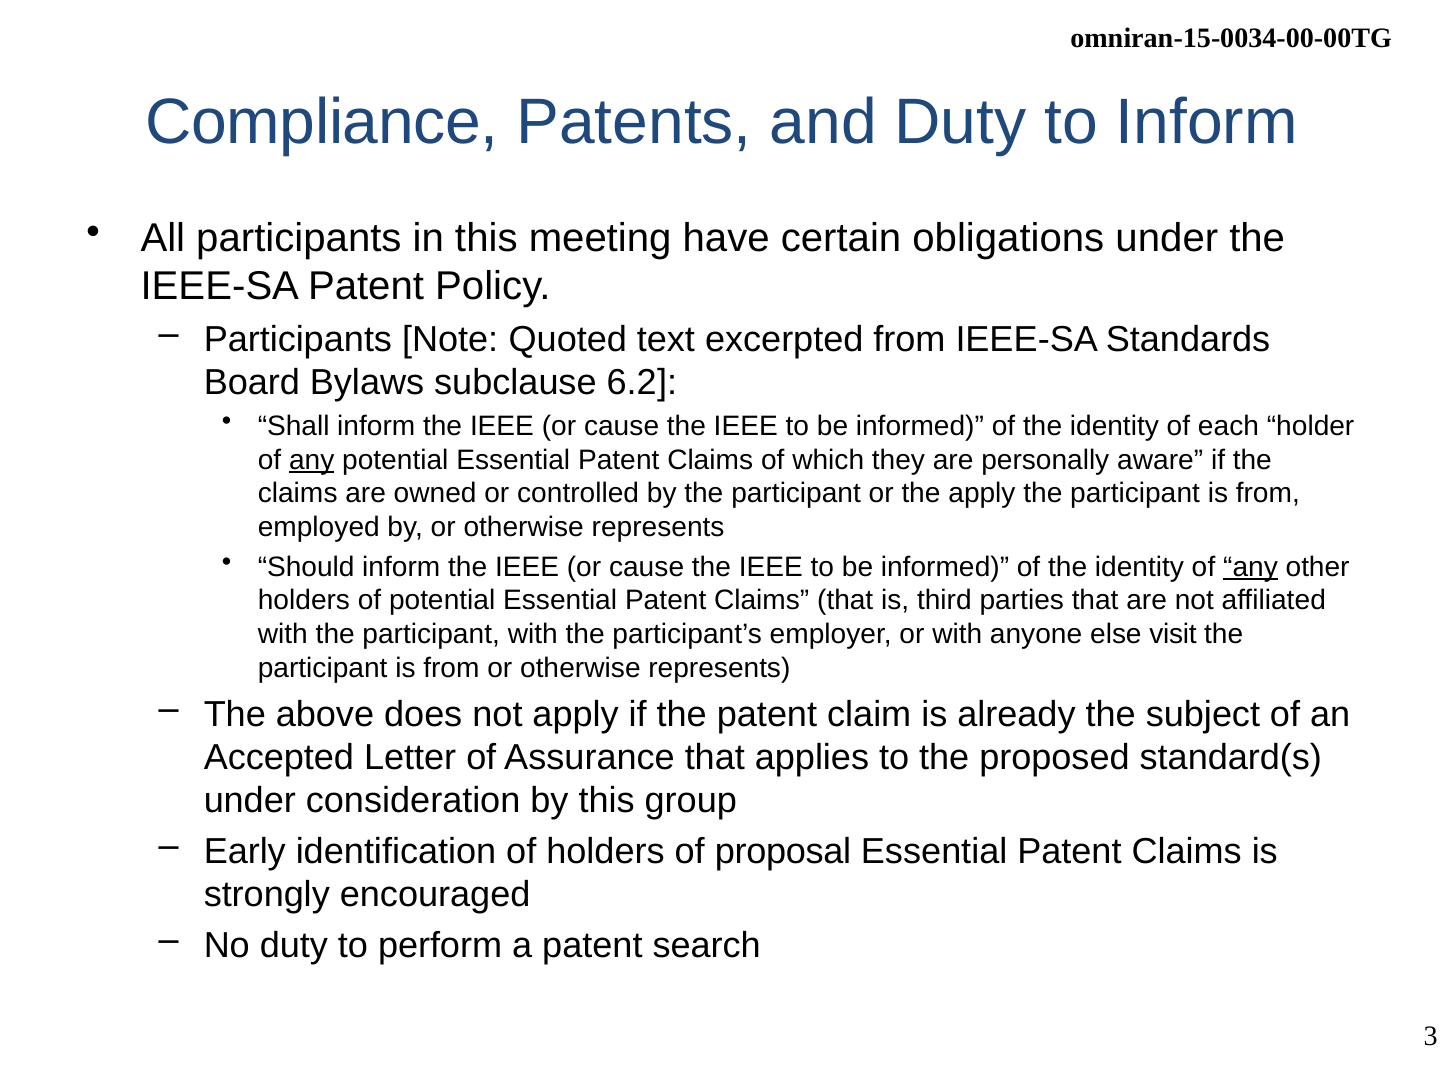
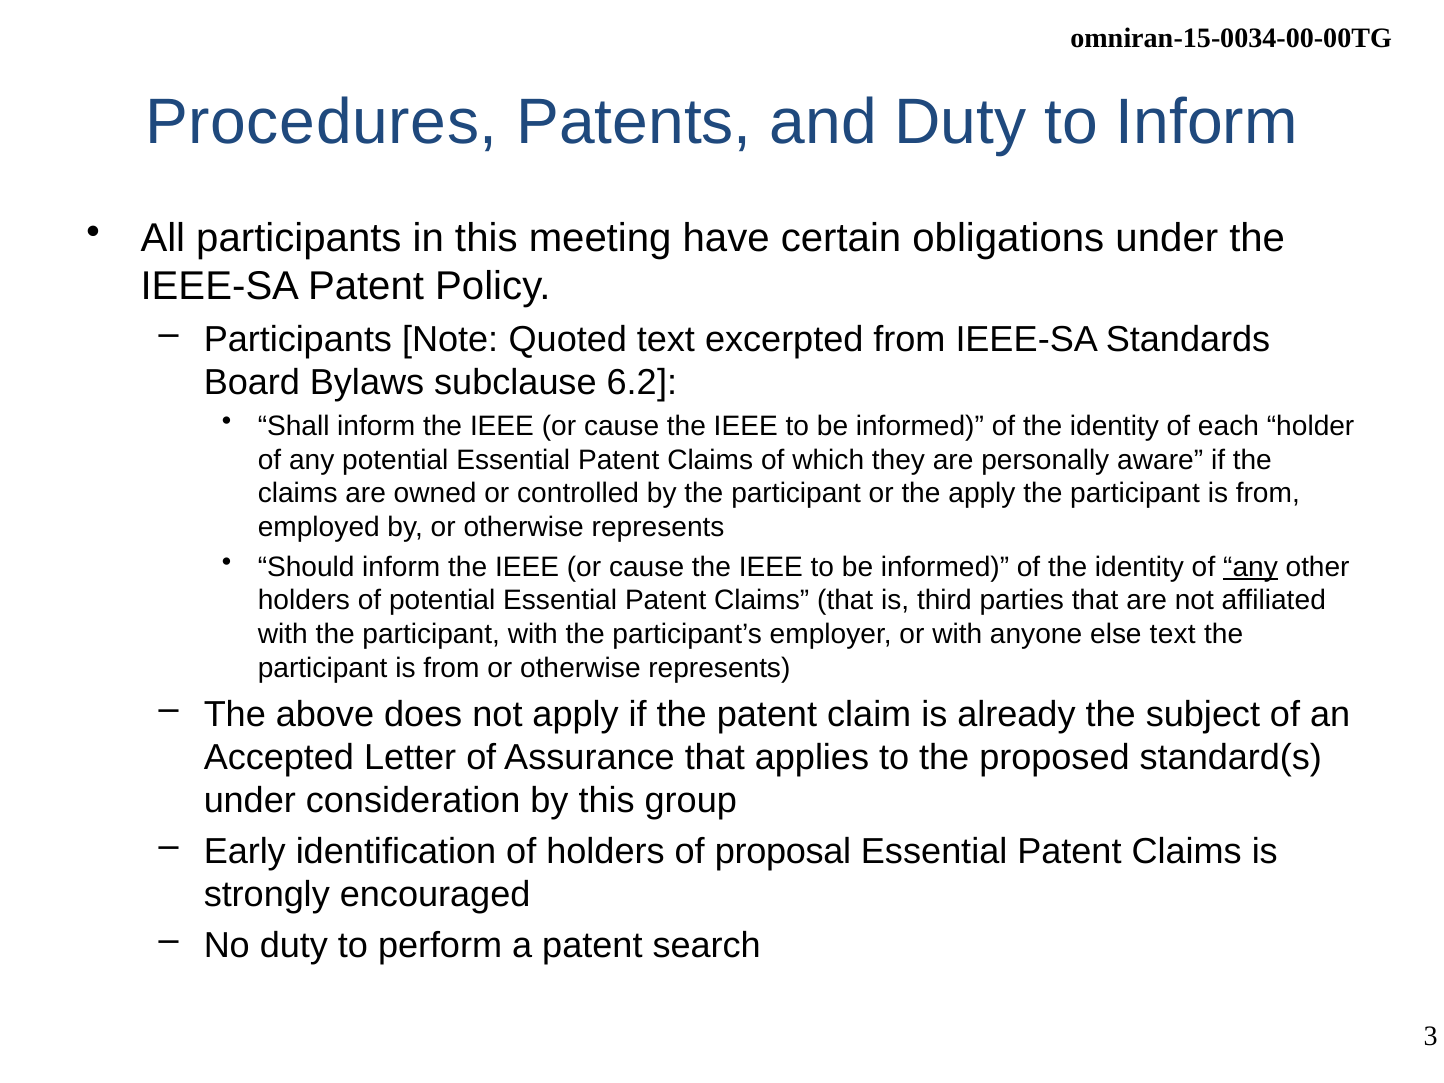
Compliance: Compliance -> Procedures (321, 122)
any underline: present -> none (312, 460)
else visit: visit -> text (1173, 634)
